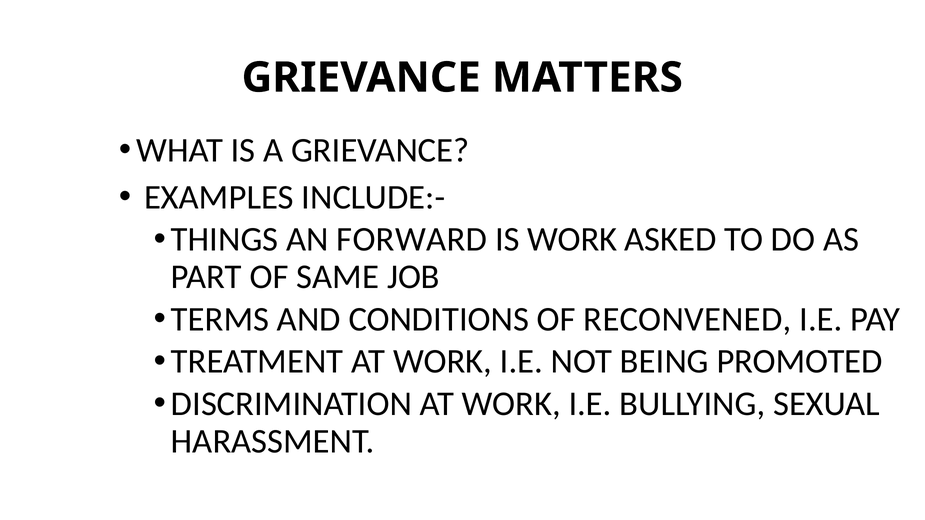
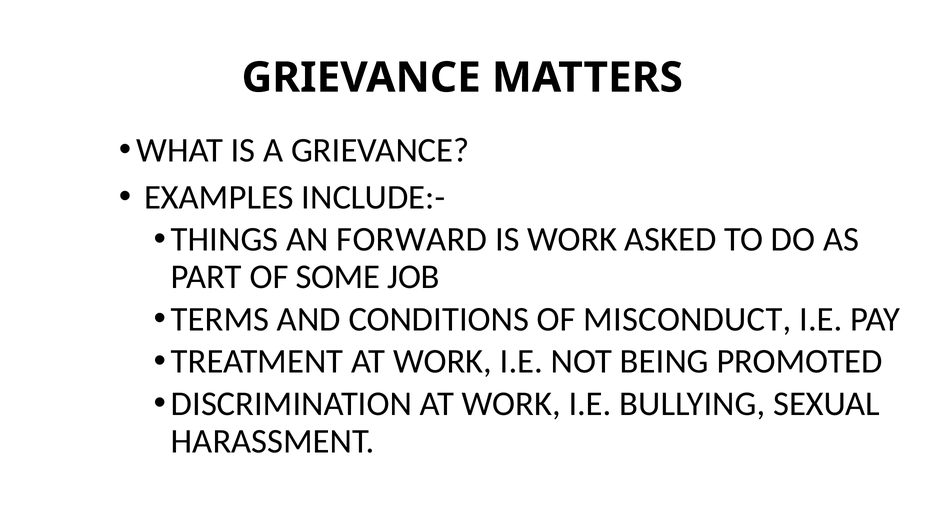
SAME: SAME -> SOME (338, 277)
RECONVENED: RECONVENED -> MISCONDUCT (687, 319)
